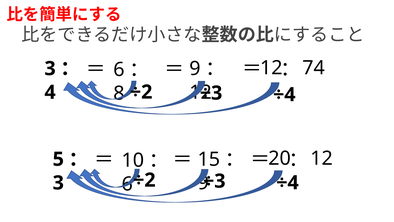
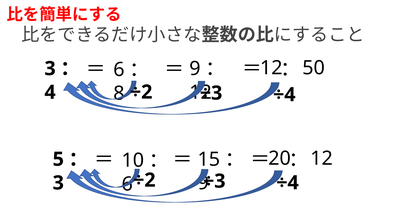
74: 74 -> 50 (314, 68)
